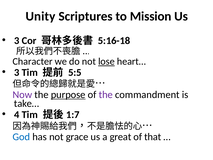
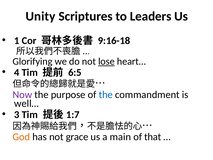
Mission: Mission -> Leaders (151, 16)
3: 3 -> 1 (17, 41)
5:16-18: 5:16-18 -> 9:16-18 (114, 41)
Character: Character -> Glorifying (33, 61)
3: 3 -> 4 (17, 72)
5:5: 5:5 -> 6:5 (75, 72)
purpose underline: present -> none (68, 94)
the colour: purple -> blue (106, 94)
take…: take… -> well… (26, 103)
4: 4 -> 3 (17, 114)
God colour: blue -> orange (21, 137)
great: great -> main (120, 137)
